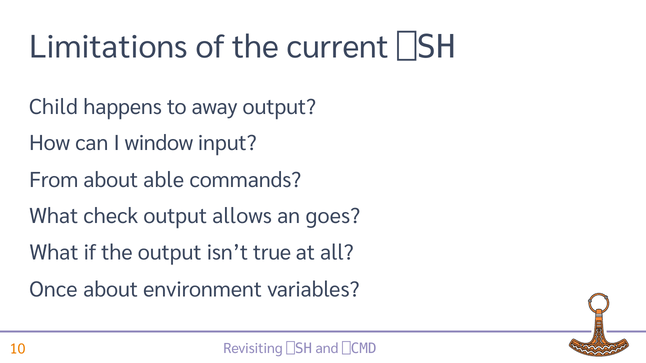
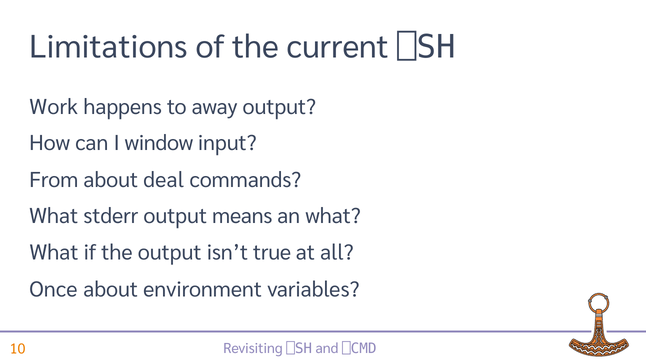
Child: Child -> Work (54, 107)
able: able -> deal (164, 180)
check: check -> stderr (111, 216)
allows: allows -> means (242, 216)
an goes: goes -> what (333, 216)
